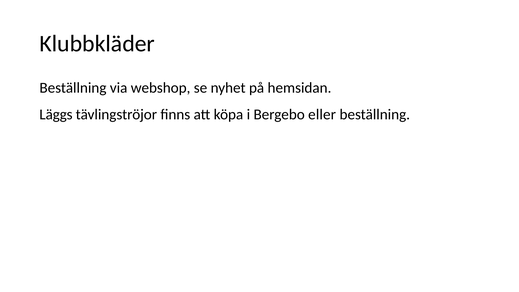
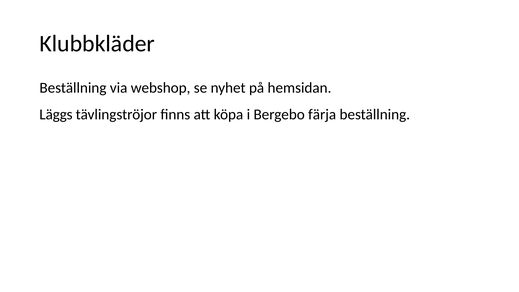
eller: eller -> färja (322, 114)
